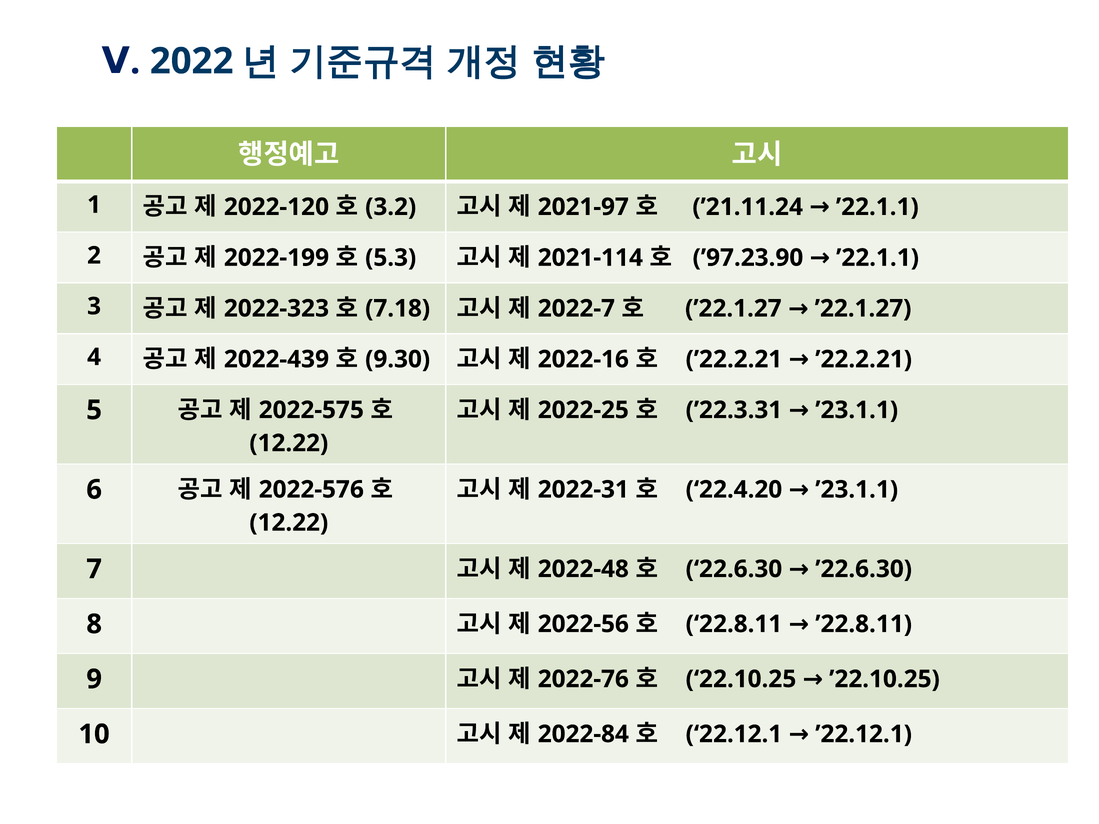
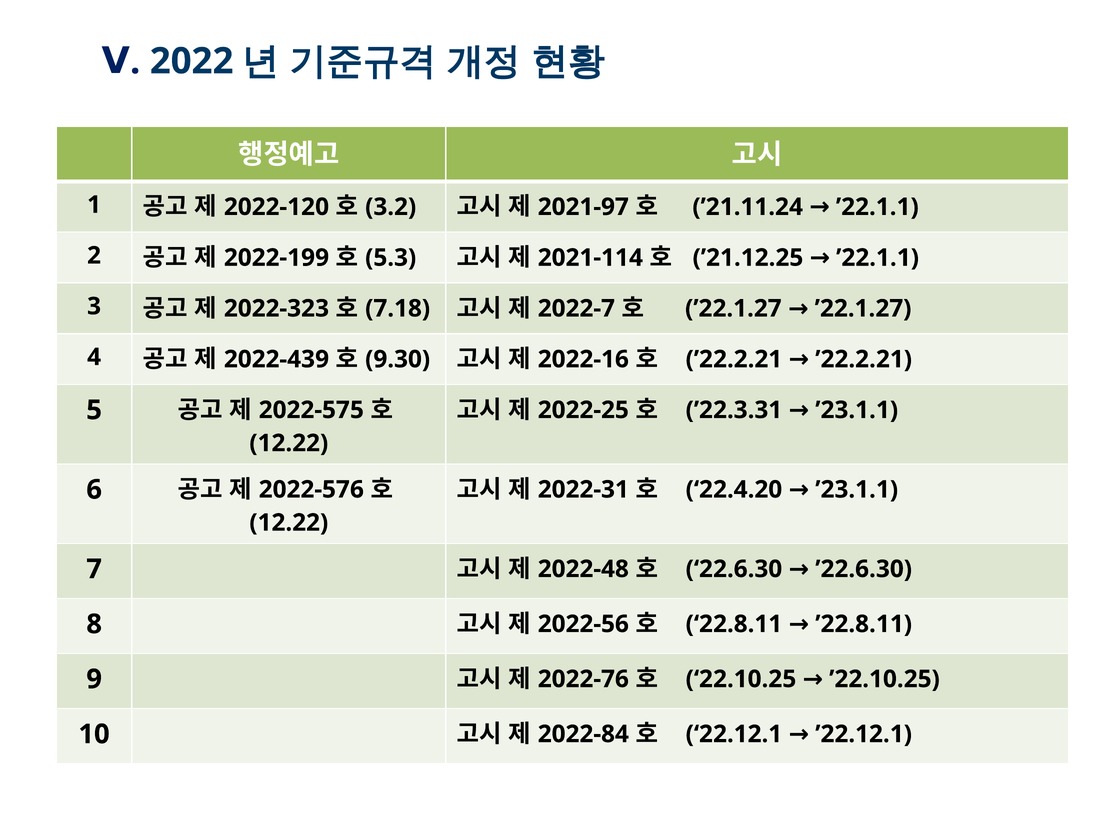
’97.23.90: ’97.23.90 -> ’21.12.25 (748, 258)
